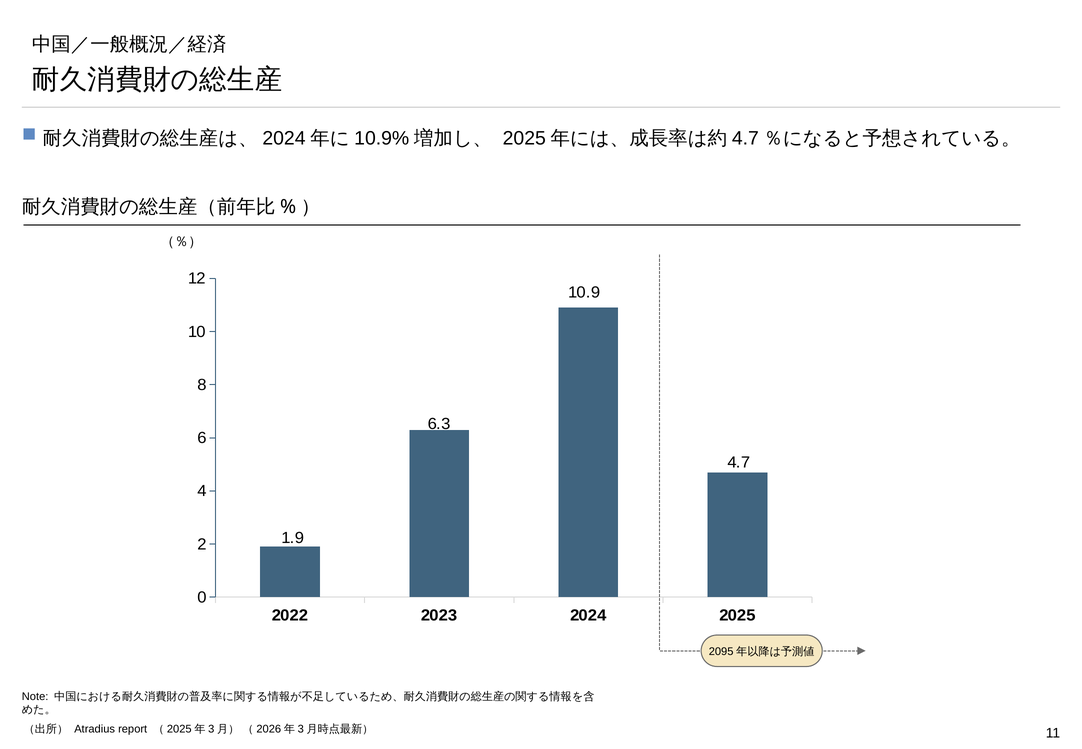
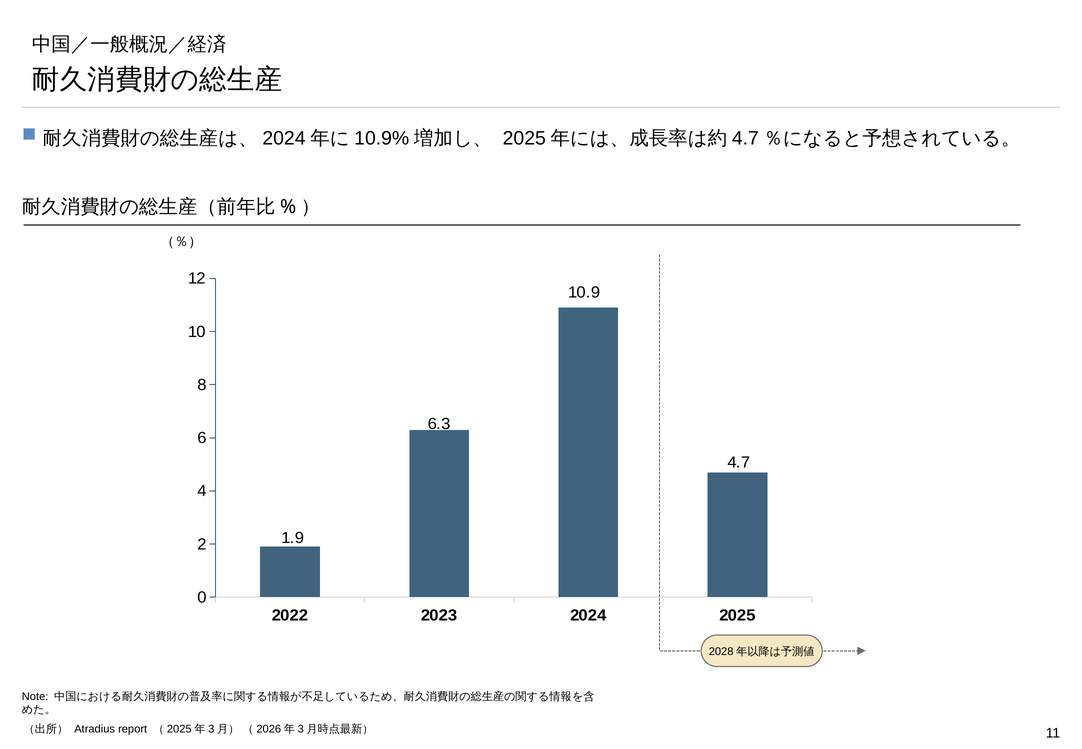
2095: 2095 -> 2028 (721, 652)
